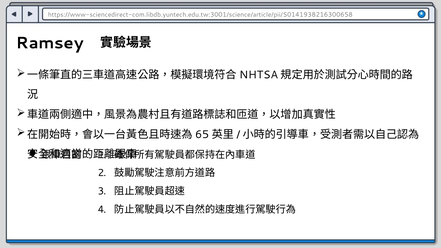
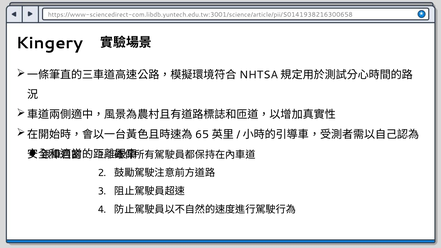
Ramsey: Ramsey -> Kingery (50, 43)
